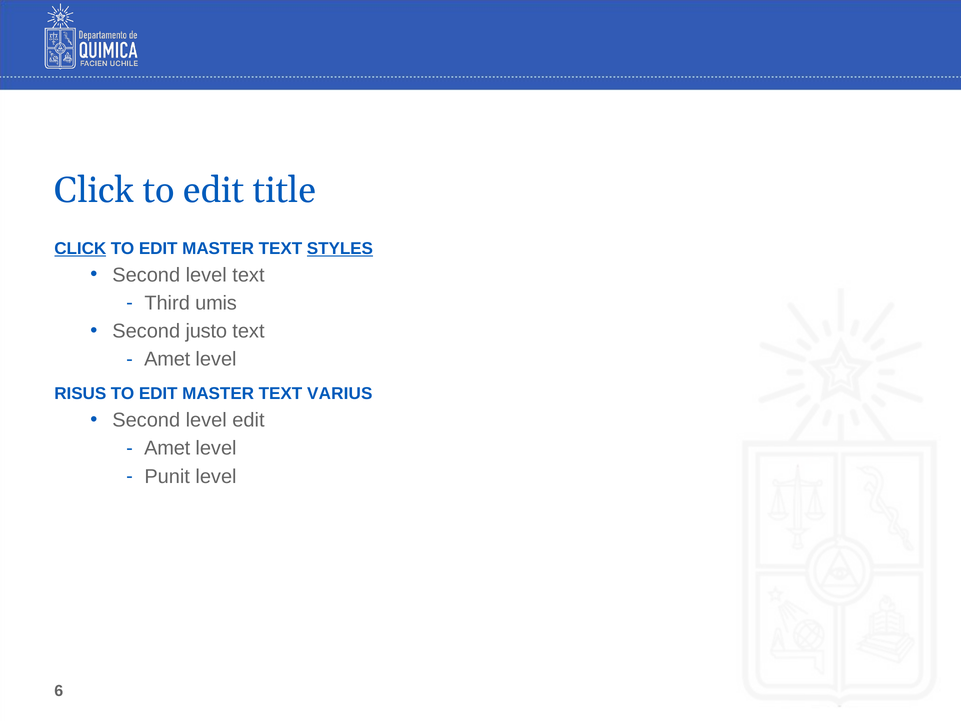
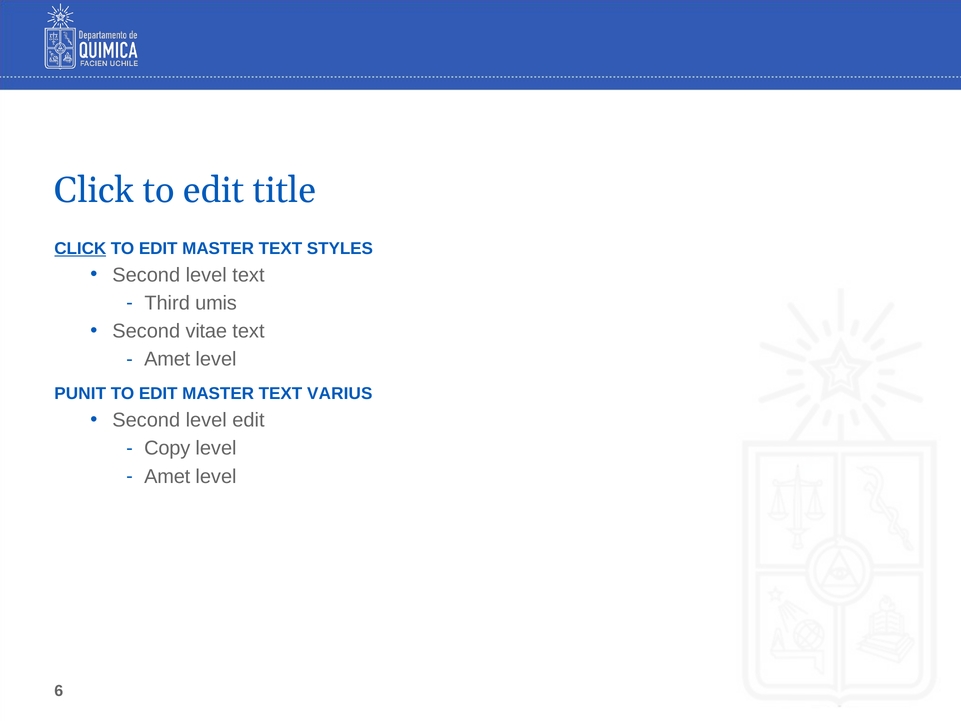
STYLES underline: present -> none (340, 248)
justo: justo -> vitae (206, 331)
RISUS: RISUS -> PUNIT (80, 394)
Amet: Amet -> Copy (167, 448)
Punit: Punit -> Amet (167, 476)
